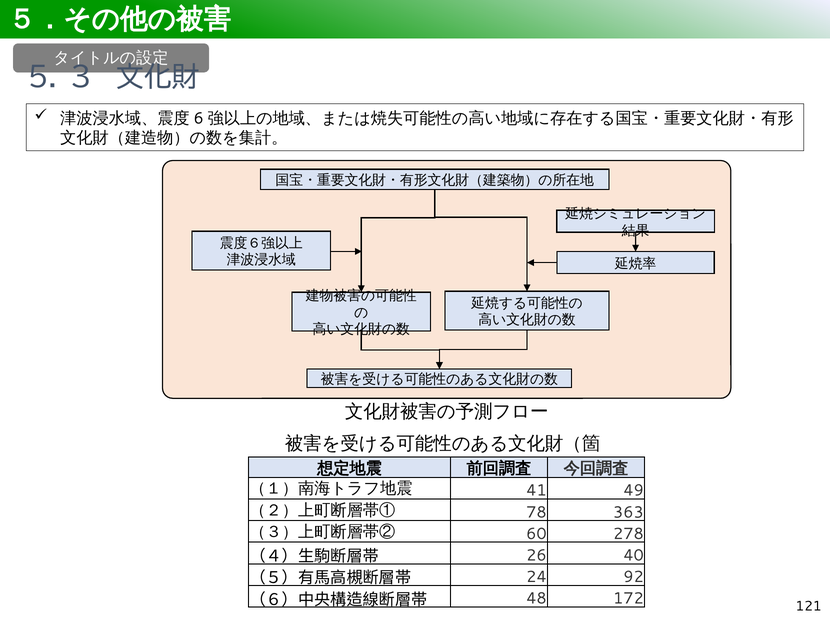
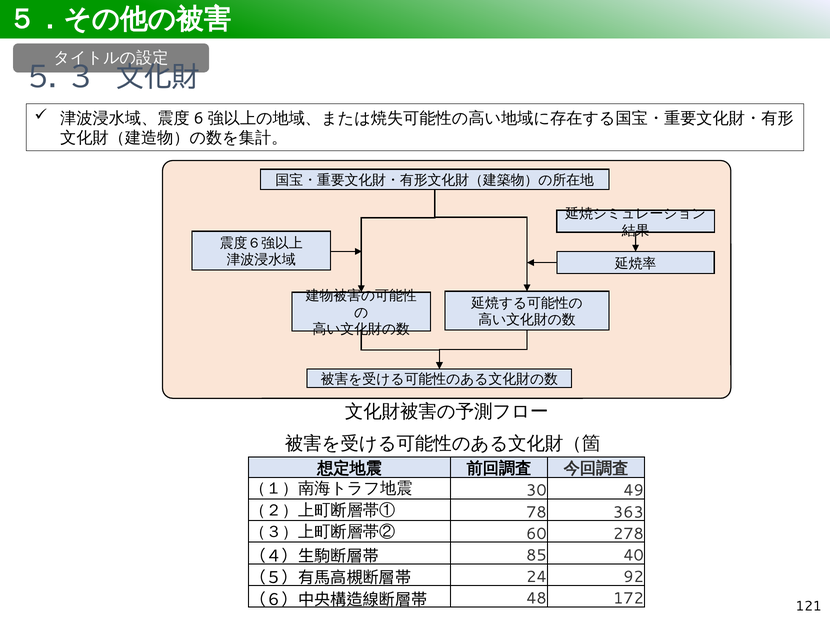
41: 41 -> 30 (536, 490)
26: 26 -> 85 (536, 555)
